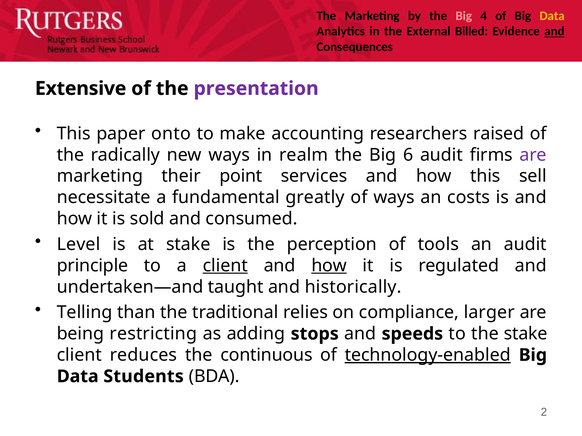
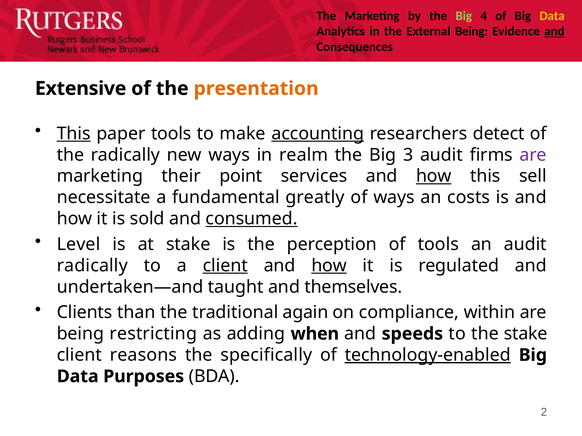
Big colour: pink -> light green (464, 16)
Billed: Billed -> Being (471, 31)
presentation colour: purple -> orange (256, 89)
This underline: none -> present (74, 134)
paper onto: onto -> tools (171, 134)
accounting underline: none -> present (318, 134)
raised: raised -> detect (499, 134)
6: 6 -> 3 (408, 155)
how underline: none -> present (434, 176)
consumed underline: none -> present (252, 219)
principle: principle -> radically (92, 266)
historically: historically -> themselves (353, 287)
Telling: Telling -> Clients (85, 313)
relies: relies -> again (306, 313)
larger: larger -> within (489, 313)
stops: stops -> when (315, 334)
reduces: reduces -> reasons (143, 355)
continuous: continuous -> specifically (266, 355)
Students: Students -> Purposes (144, 377)
